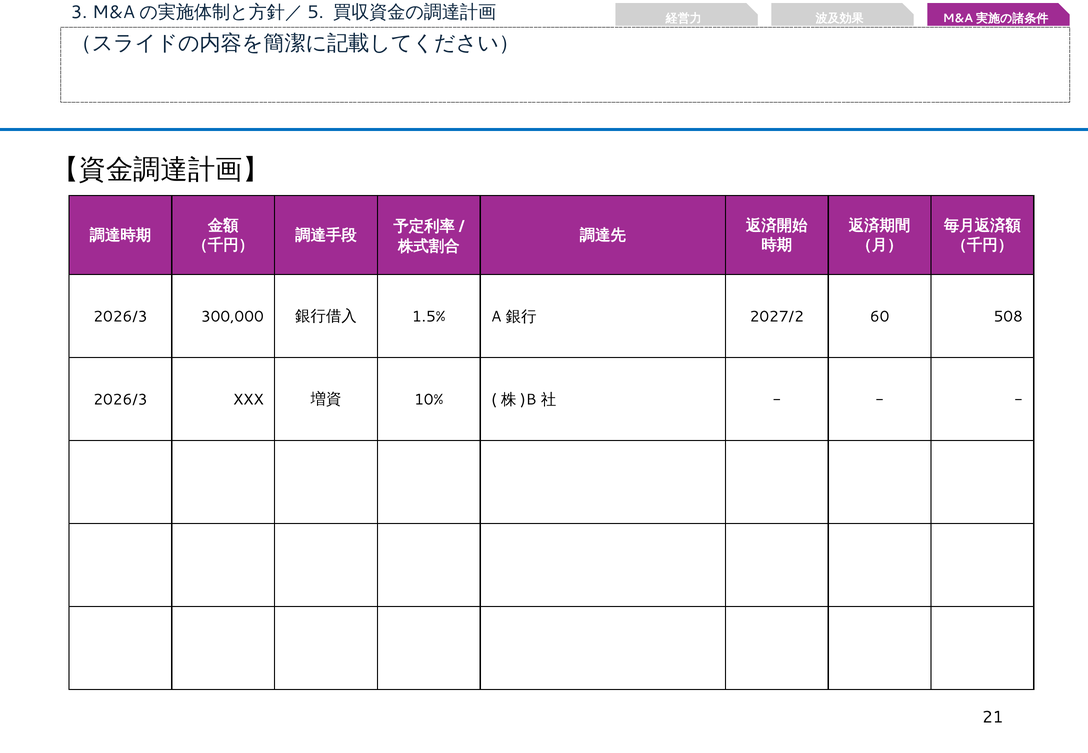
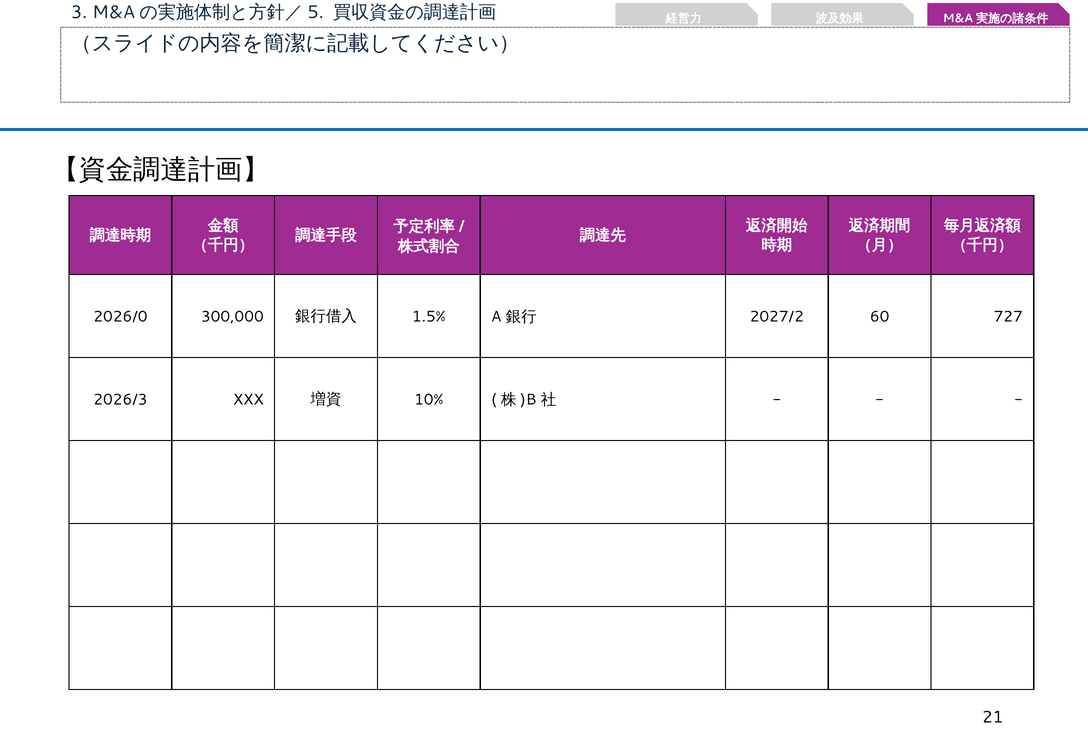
2026/3: 2026/3 -> 2026/0 (120, 317)
508: 508 -> 727 (1008, 317)
